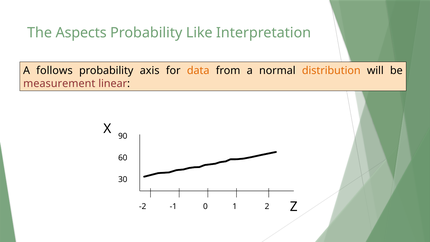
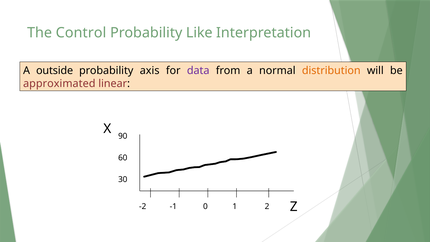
Aspects: Aspects -> Control (81, 33)
follows: follows -> outside (55, 71)
data colour: orange -> purple (198, 71)
measurement: measurement -> approximated (59, 83)
